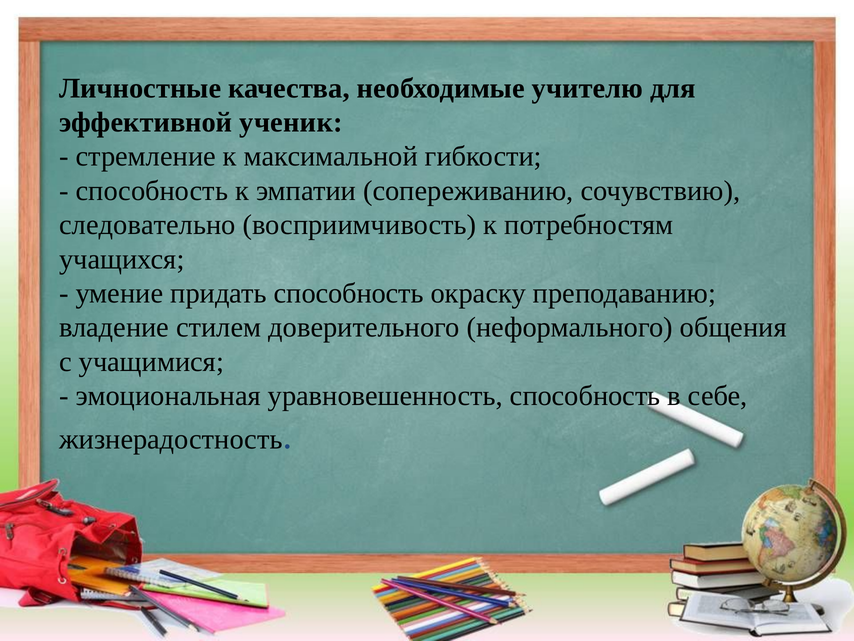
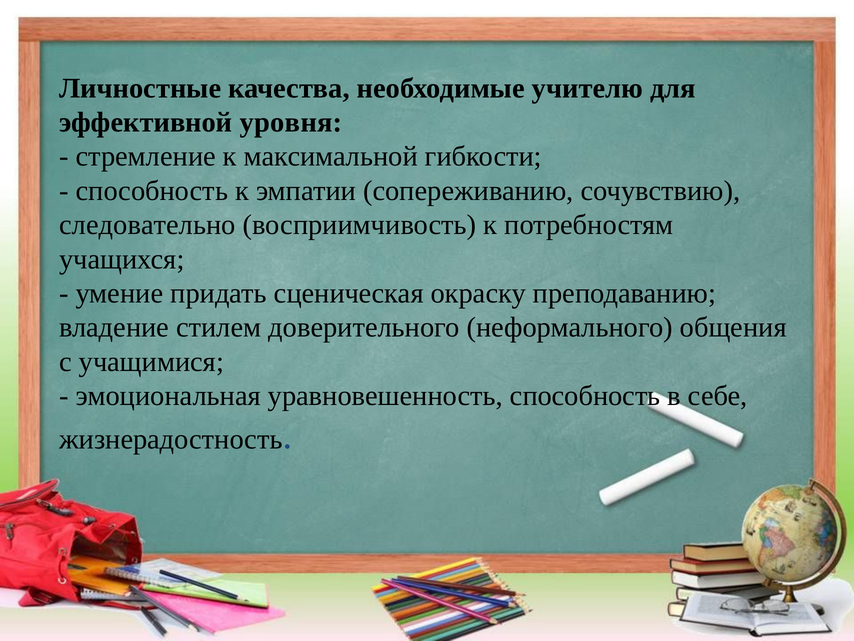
ученик: ученик -> уровня (291, 122)
придать способность: способность -> сценическая (349, 293)
